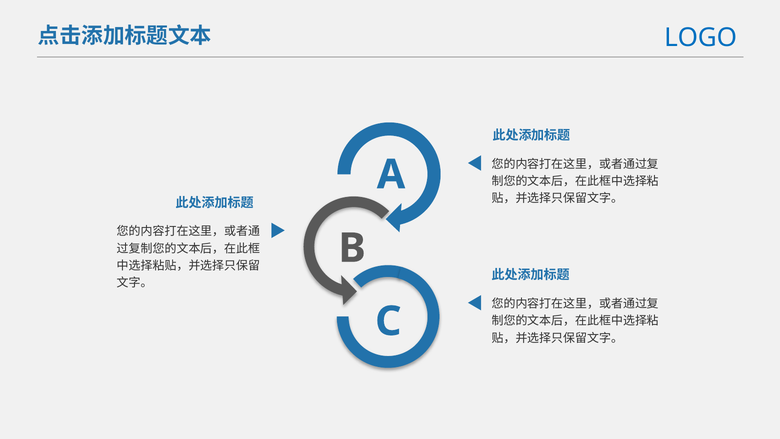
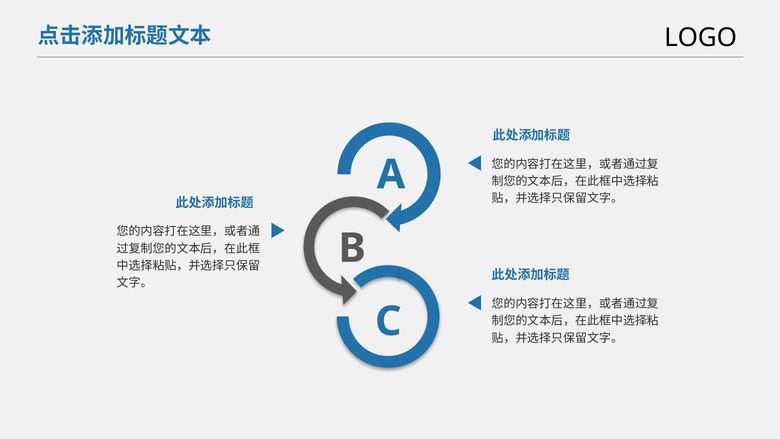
LOGO colour: blue -> black (701, 38)
